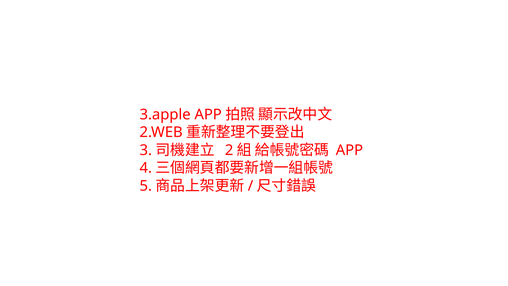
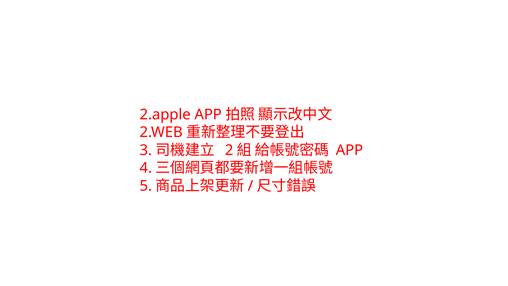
3.apple: 3.apple -> 2.apple (165, 114)
